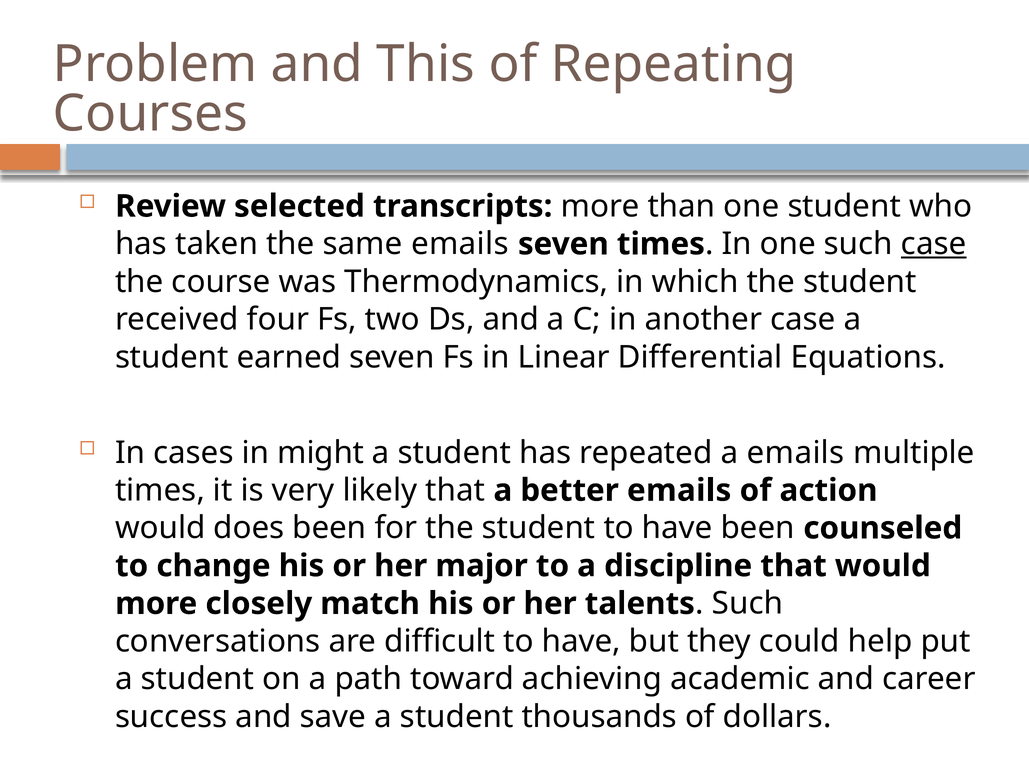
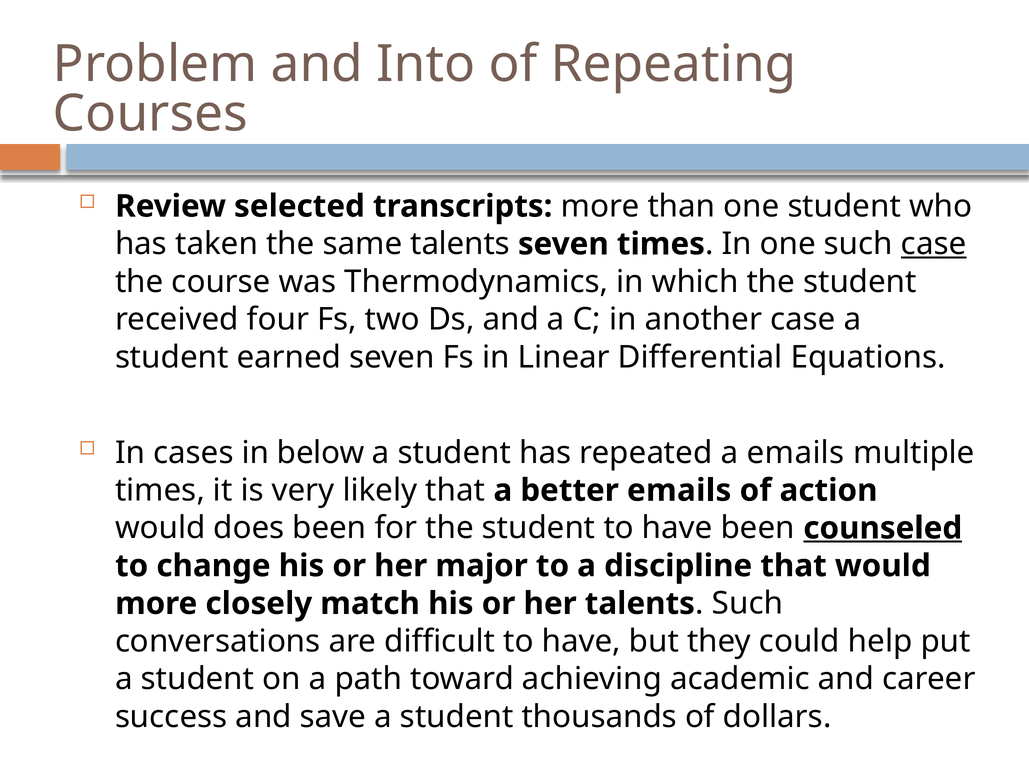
This: This -> Into (426, 64)
same emails: emails -> talents (460, 244)
might: might -> below (321, 453)
counseled underline: none -> present (883, 528)
